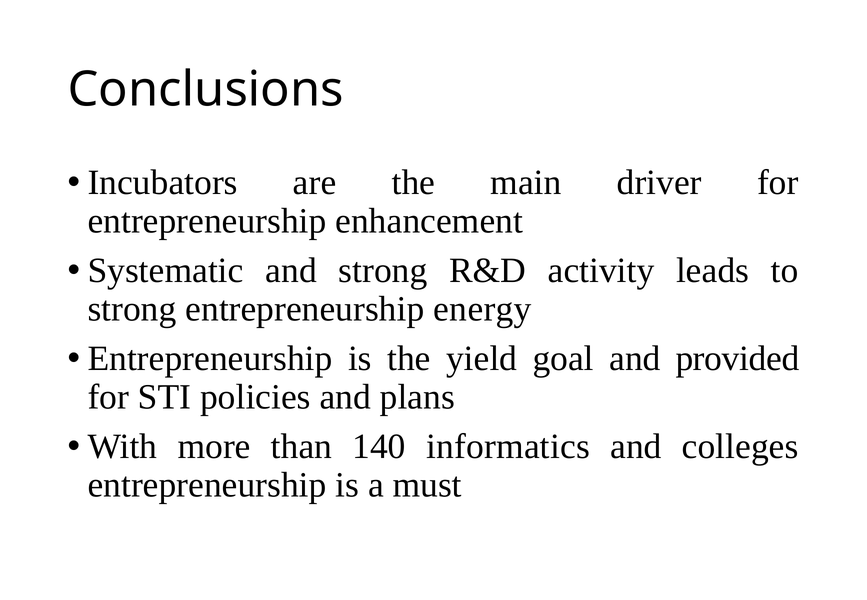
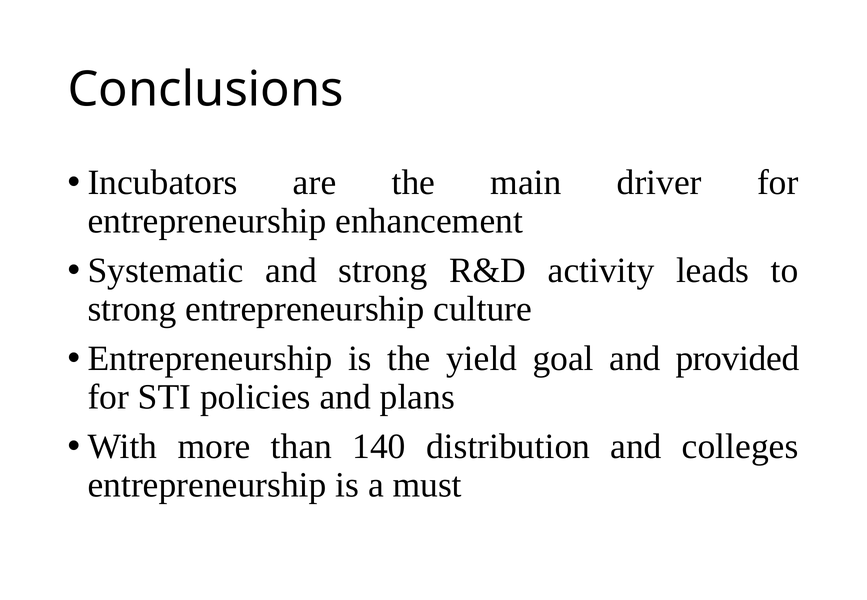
energy: energy -> culture (483, 309)
informatics: informatics -> distribution (508, 447)
